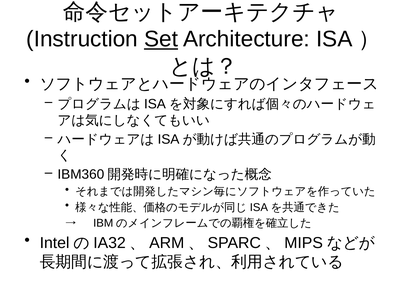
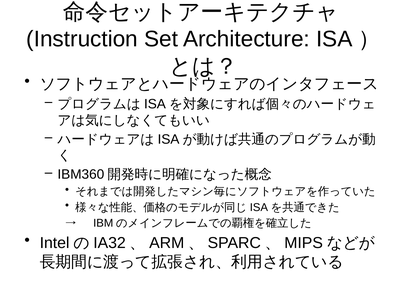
Set underline: present -> none (161, 39)
